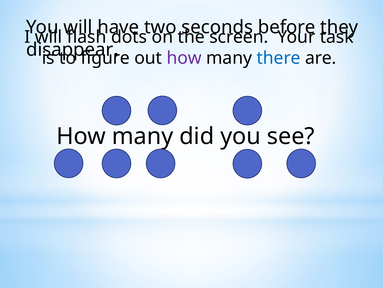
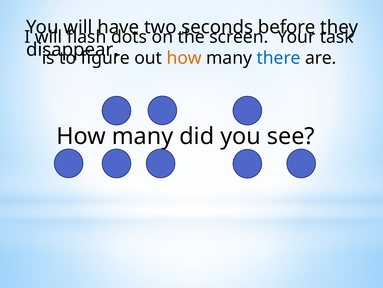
how colour: purple -> orange (184, 58)
